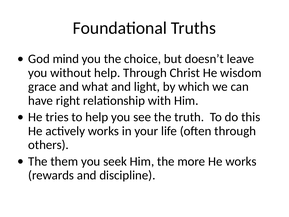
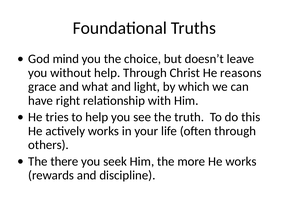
wisdom: wisdom -> reasons (241, 73)
them: them -> there (64, 161)
